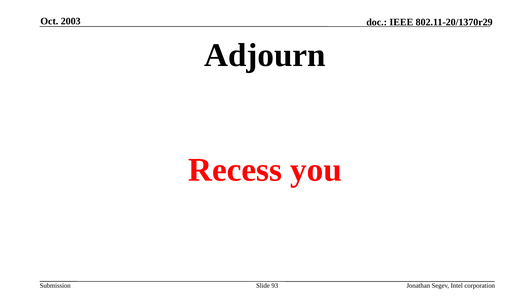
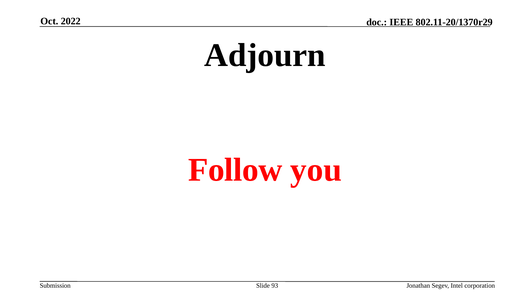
2003: 2003 -> 2022 (71, 21)
Recess: Recess -> Follow (235, 170)
